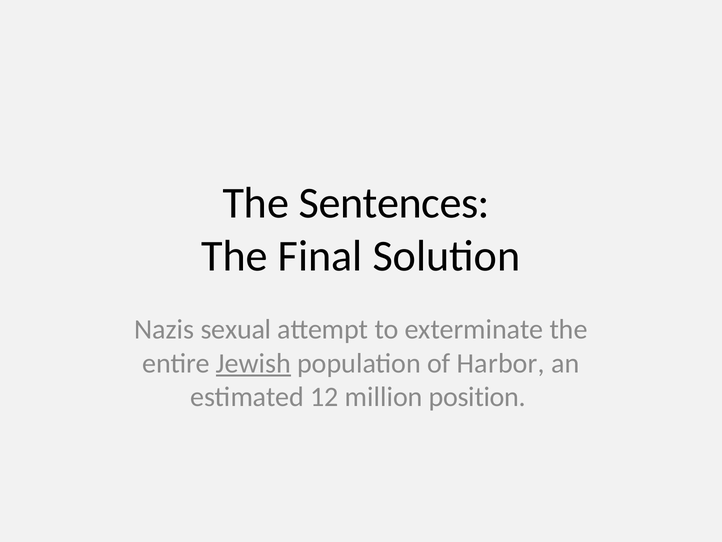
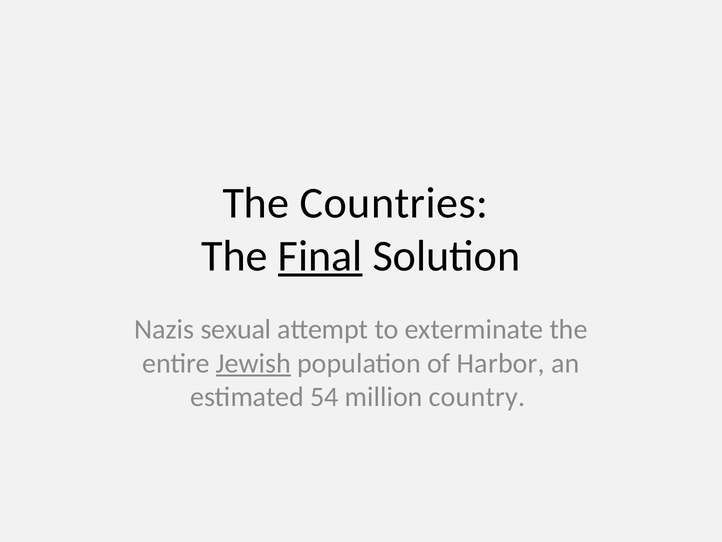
Sentences: Sentences -> Countries (394, 203)
Final underline: none -> present (320, 256)
12: 12 -> 54 (324, 397)
position: position -> country (477, 397)
